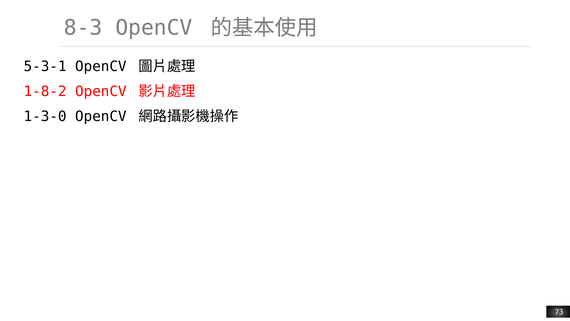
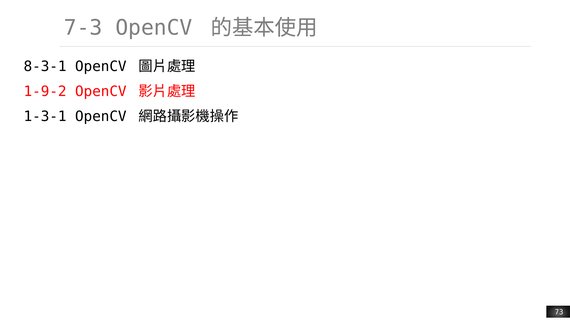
8-3: 8-3 -> 7-3 (83, 28)
5-3-1: 5-3-1 -> 8-3-1 (45, 66)
1-8-2: 1-8-2 -> 1-9-2 (45, 91)
1-3-0: 1-3-0 -> 1-3-1 (45, 116)
